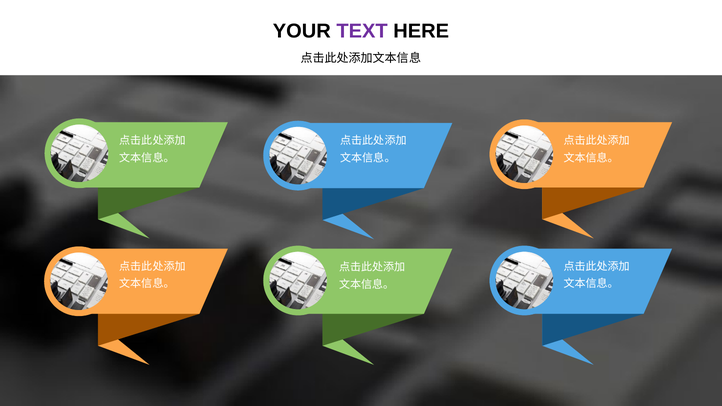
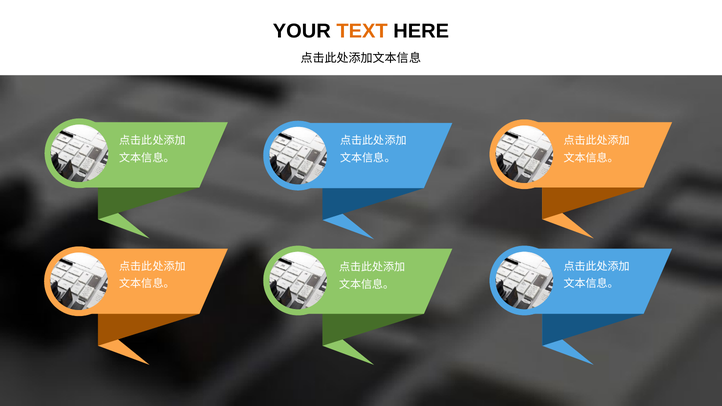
TEXT colour: purple -> orange (362, 31)
